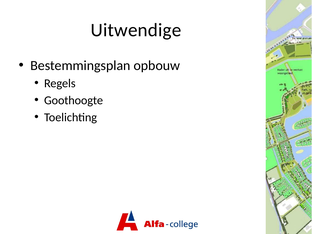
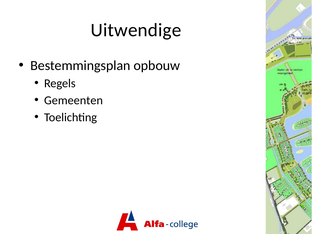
Goothoogte: Goothoogte -> Gemeenten (73, 100)
